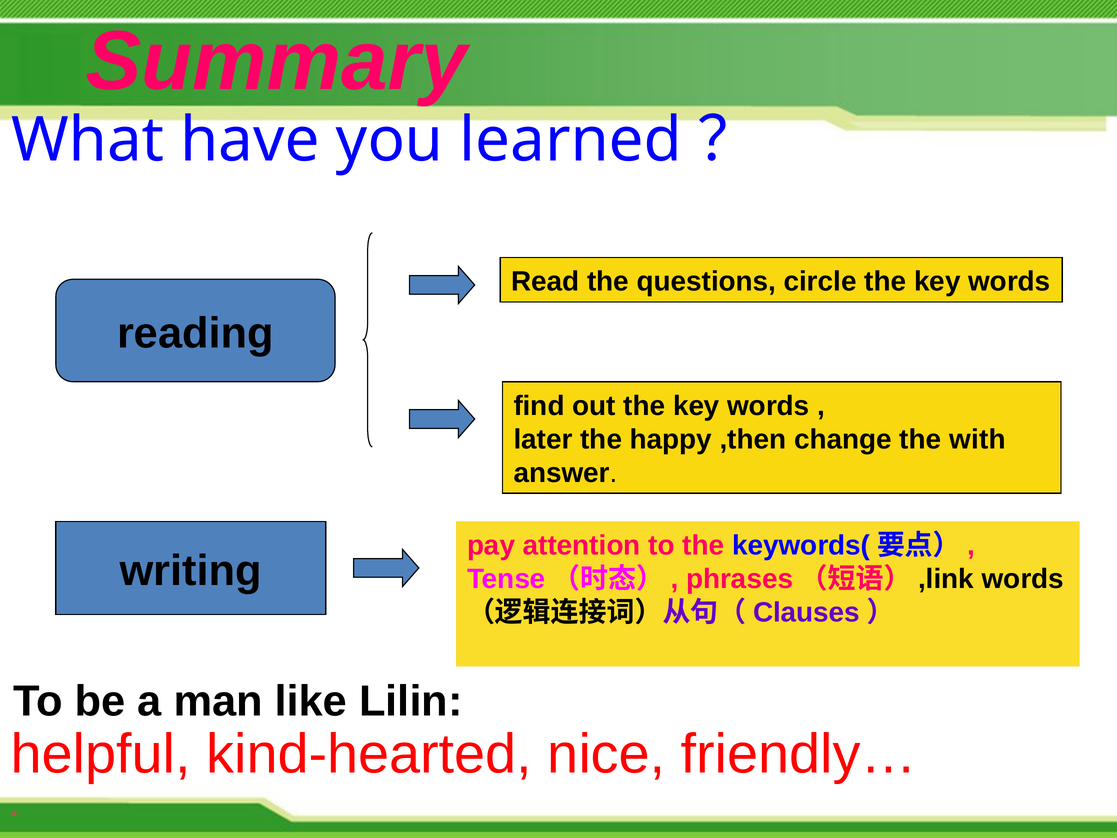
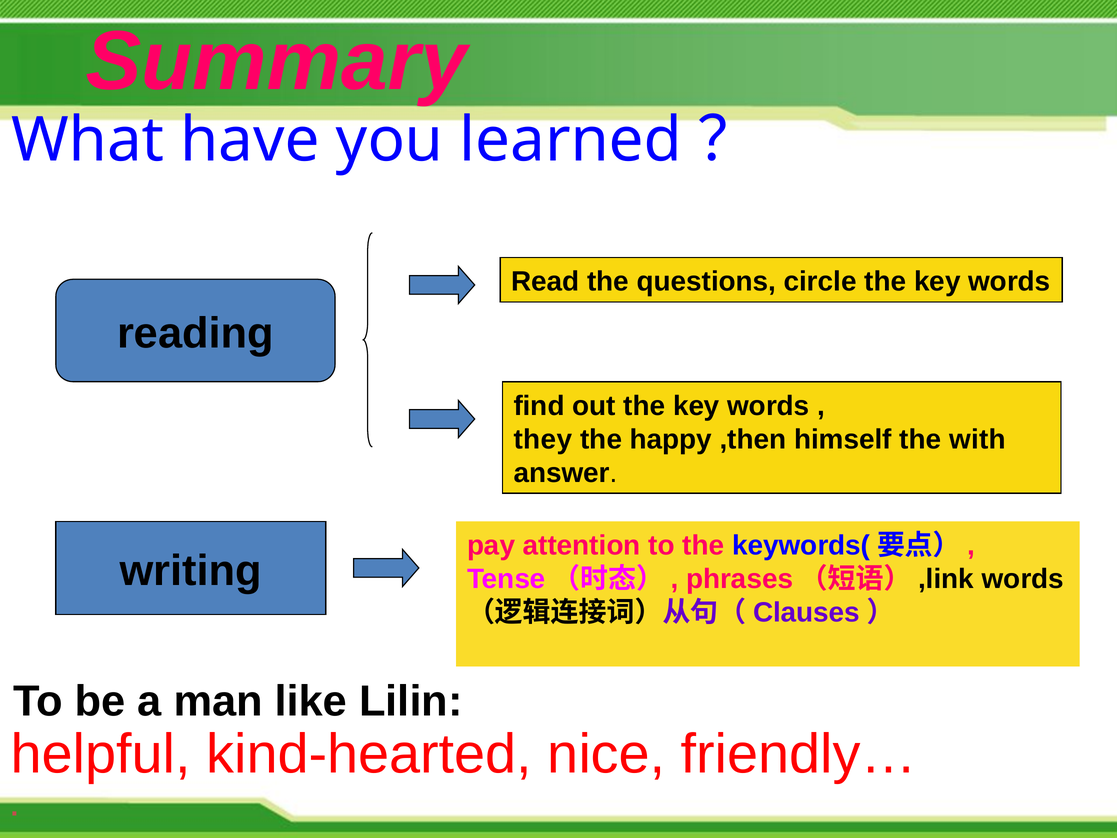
later: later -> they (543, 439)
change: change -> himself (843, 439)
